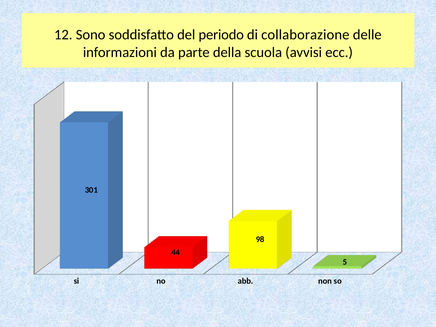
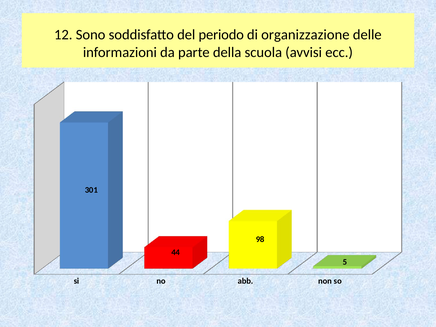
collaborazione: collaborazione -> organizzazione (305, 35)
